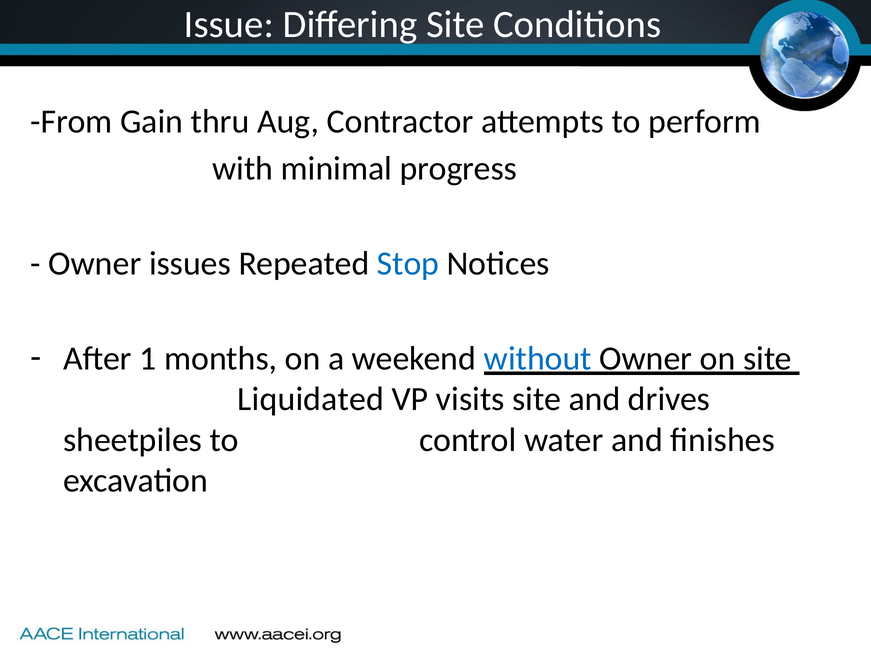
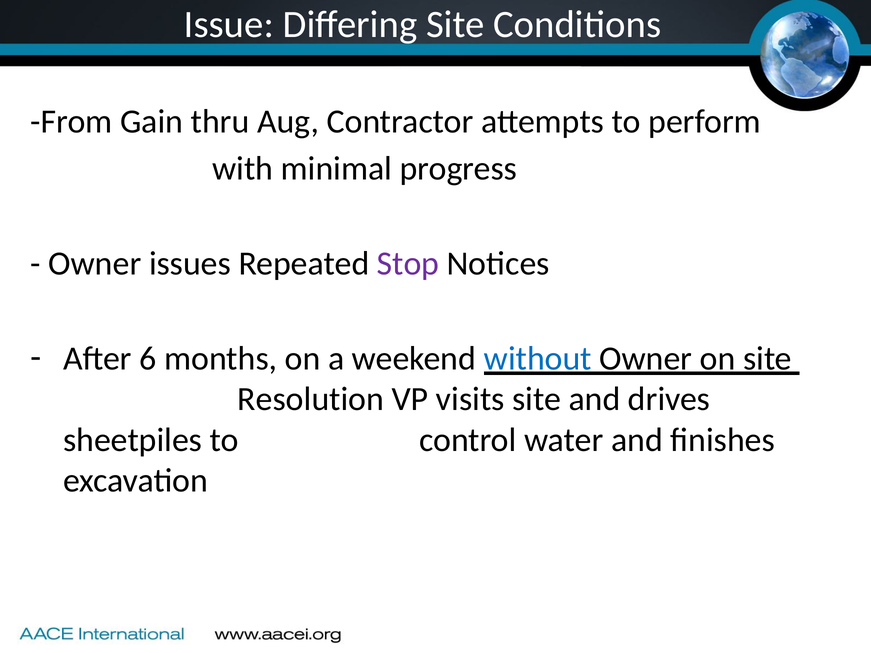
Stop colour: blue -> purple (408, 264)
1: 1 -> 6 (148, 359)
Liquidated: Liquidated -> Resolution (311, 399)
